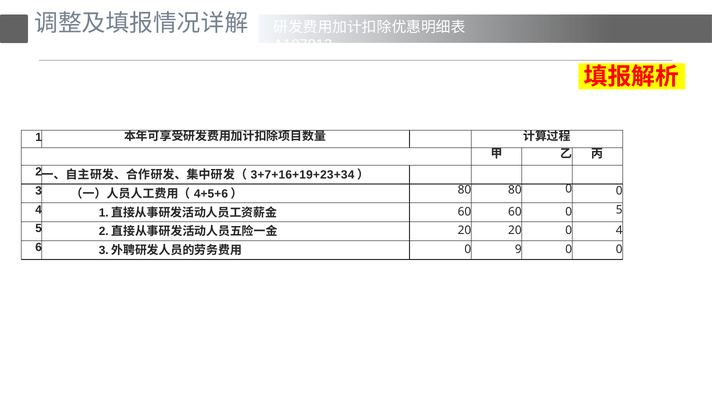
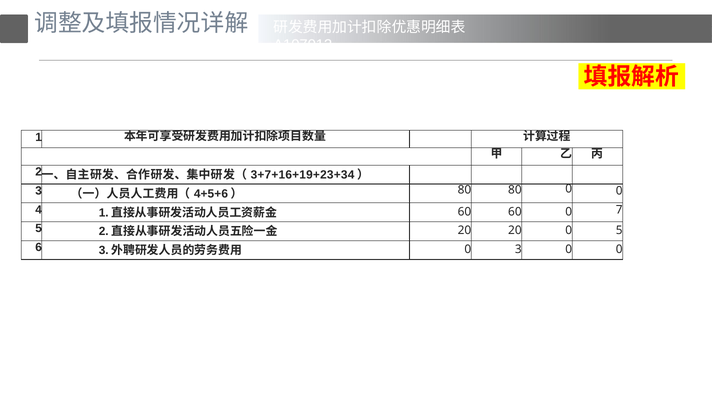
0 5: 5 -> 7 (619, 210)
20 0 4: 4 -> 5 (619, 231)
0 9: 9 -> 3 (518, 250)
